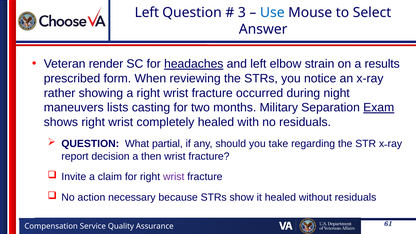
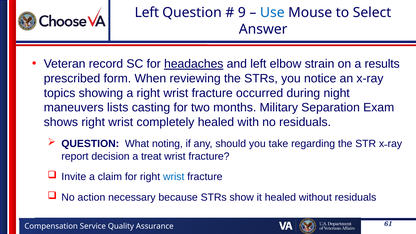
3: 3 -> 9 (242, 13)
render: render -> record (106, 64)
rather: rather -> topics (60, 93)
Exam underline: present -> none (379, 108)
partial: partial -> noting (167, 144)
then: then -> treat (151, 156)
wrist colour: purple -> blue (174, 177)
